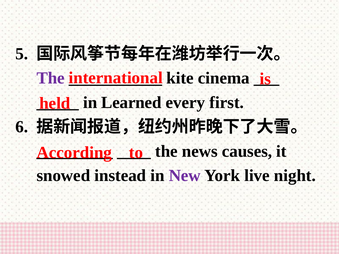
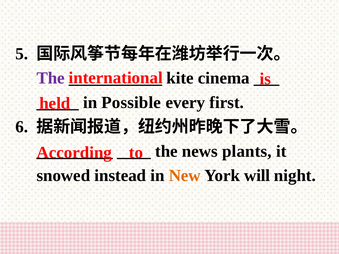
Learned: Learned -> Possible (131, 103)
causes: causes -> plants (247, 151)
New colour: purple -> orange (185, 176)
live: live -> will (257, 176)
